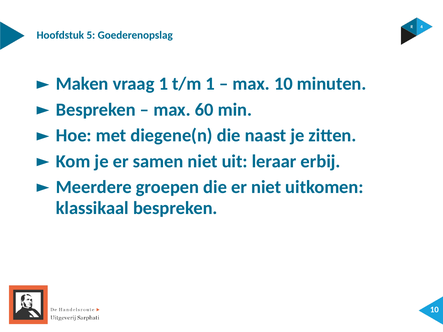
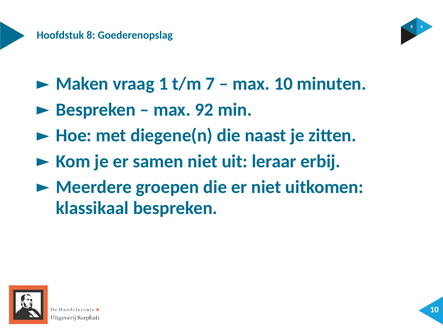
5: 5 -> 8 (91, 35)
t/m 1: 1 -> 7 (210, 84)
60: 60 -> 92 (204, 110)
